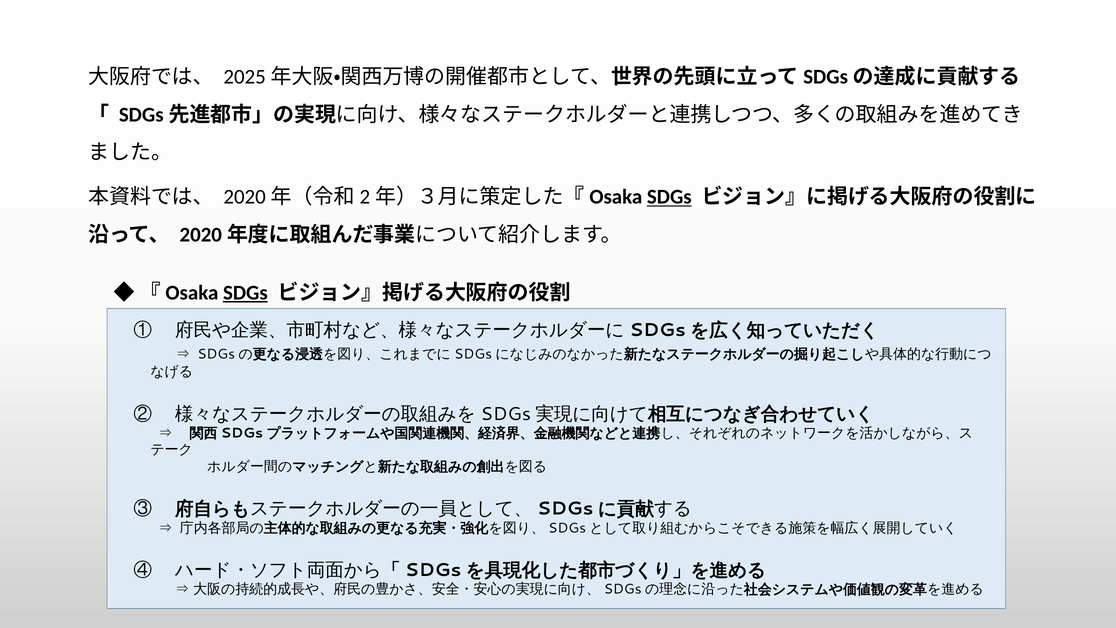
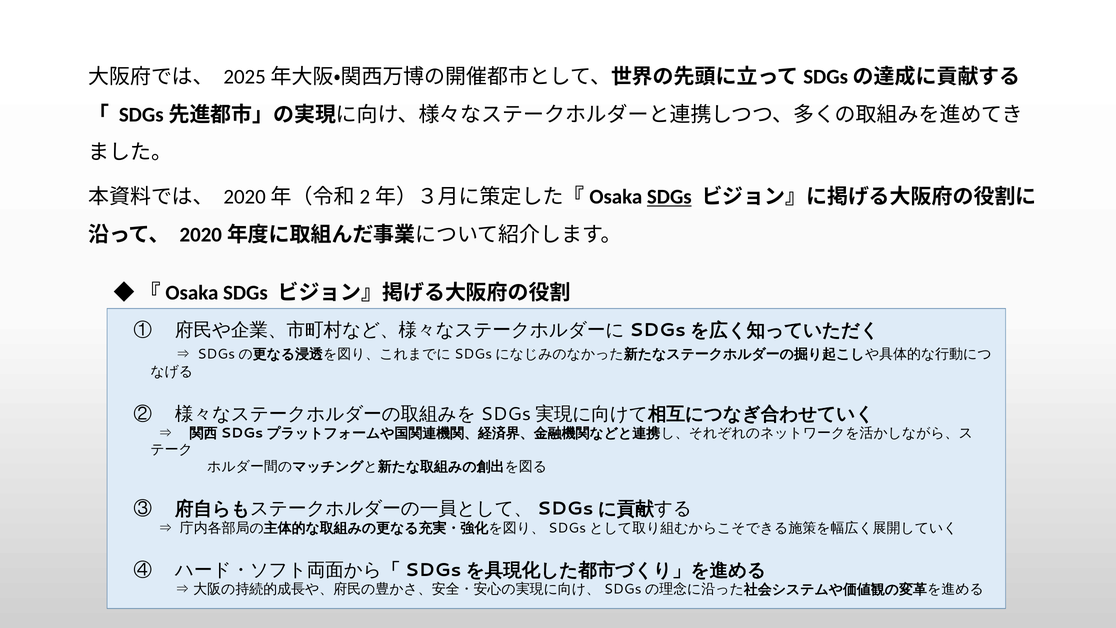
SDGs underline: present -> none (245, 293)
